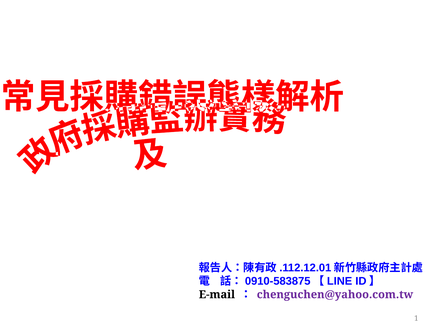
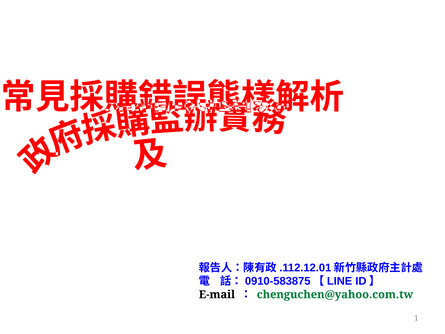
chenguchen@yahoo.com.tw colour: purple -> green (335, 294)
